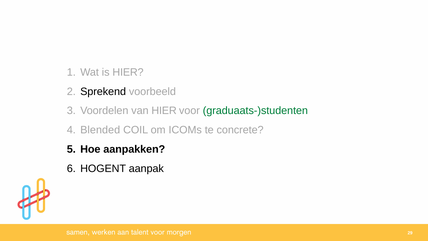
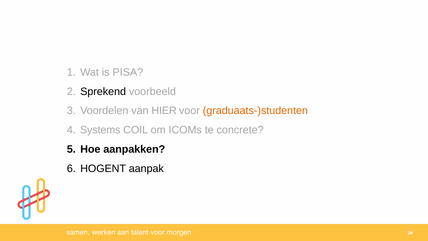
is HIER: HIER -> PISA (128, 72)
graduaats-)studenten colour: green -> orange (255, 111)
Blended: Blended -> Systems (100, 130)
